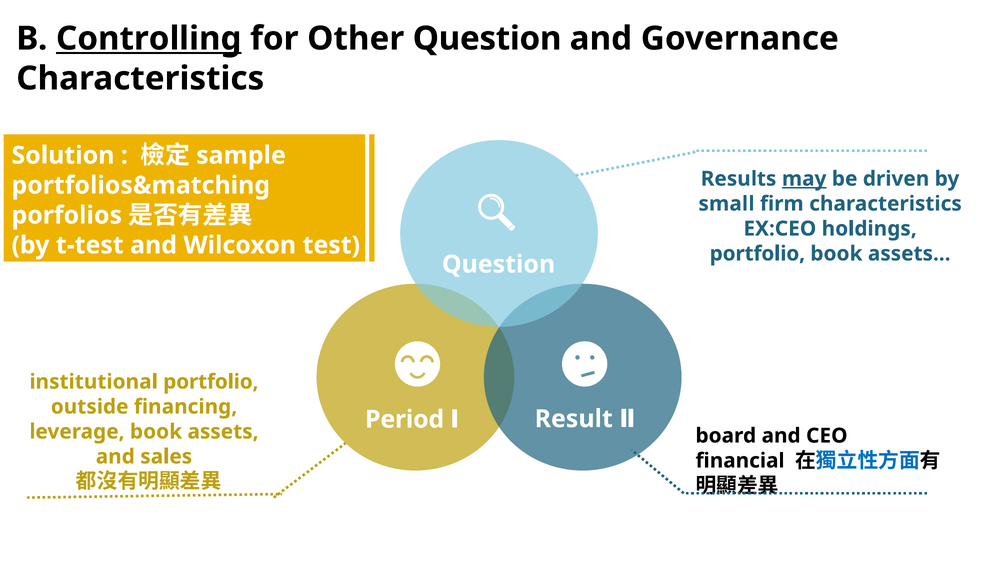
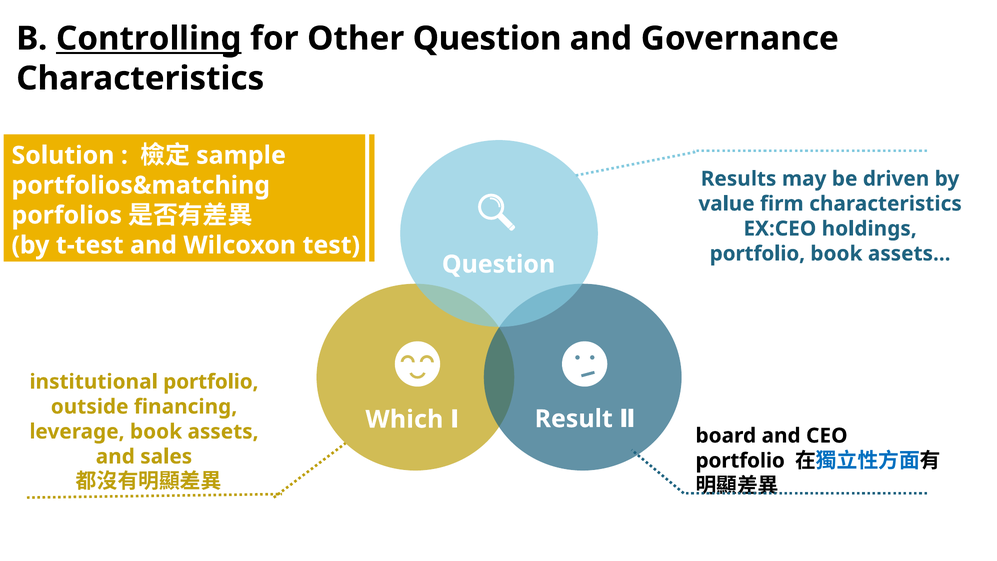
may underline: present -> none (804, 179)
small: small -> value (727, 204)
Period: Period -> Which (404, 419)
financial: financial -> portfolio (740, 461)
